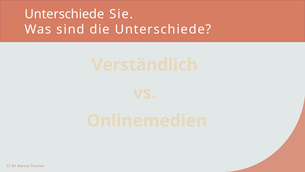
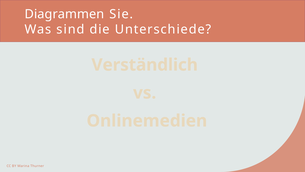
Unterschiede: Unterschiede -> Diagrammen (64, 14)
